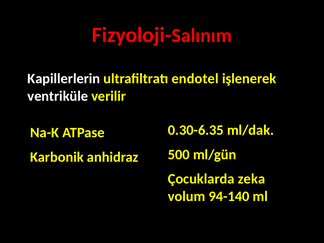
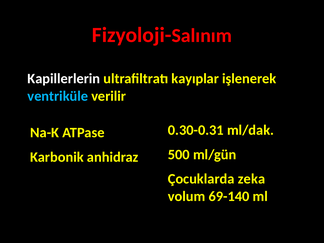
endotel: endotel -> kayıplar (195, 79)
ventriküle colour: white -> light blue (58, 96)
0.30-6.35: 0.30-6.35 -> 0.30-0.31 (196, 130)
94-140: 94-140 -> 69-140 (229, 196)
